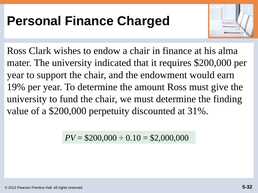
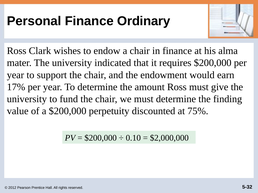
Charged: Charged -> Ordinary (144, 21)
19%: 19% -> 17% (16, 87)
31%: 31% -> 75% (198, 111)
